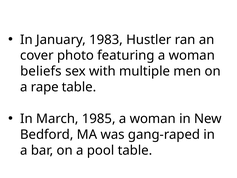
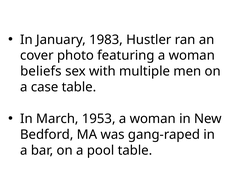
rape: rape -> case (45, 87)
1985: 1985 -> 1953 (99, 119)
